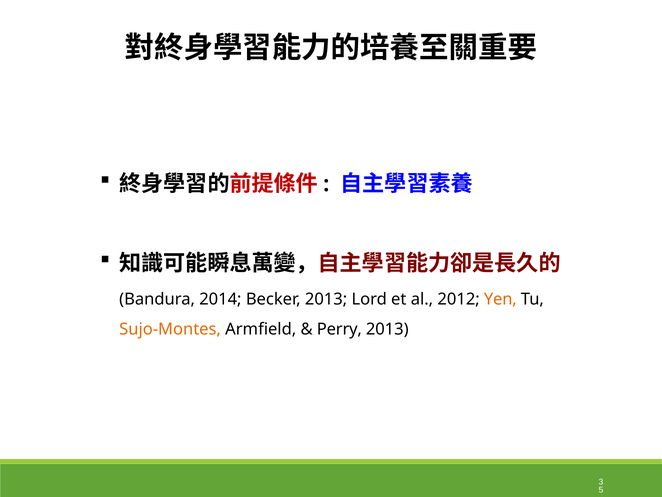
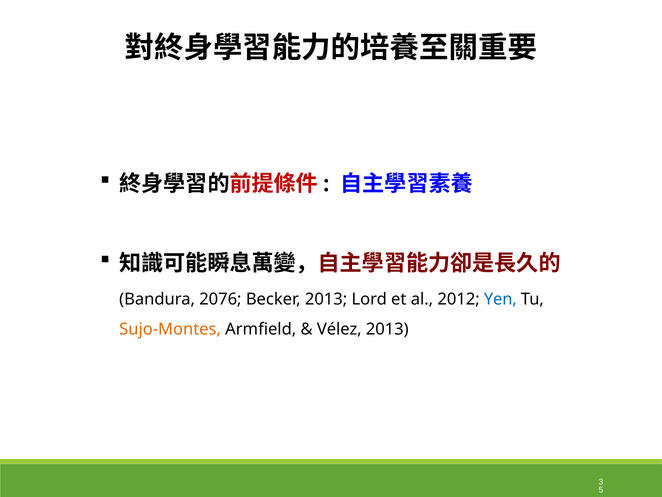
2014: 2014 -> 2076 (220, 299)
Yen colour: orange -> blue (500, 299)
Perry: Perry -> Vélez (339, 329)
